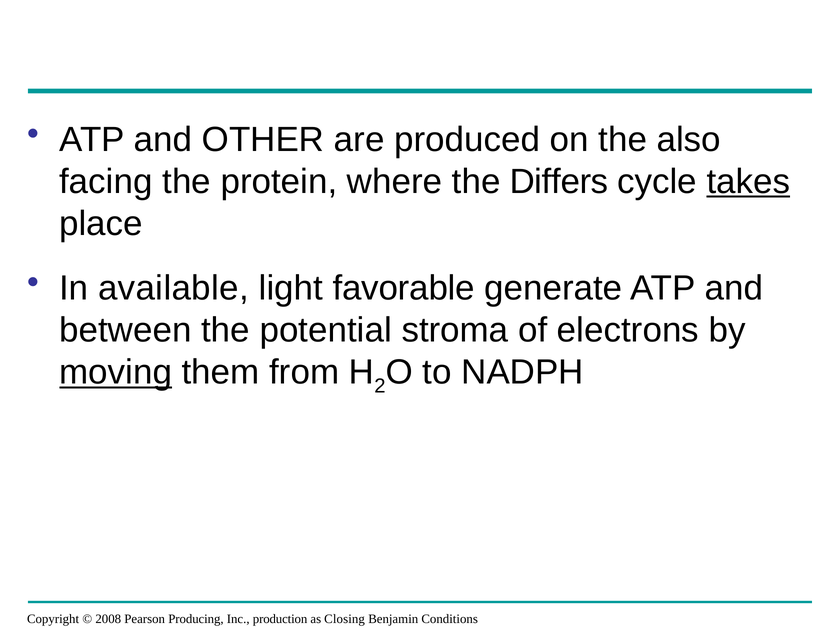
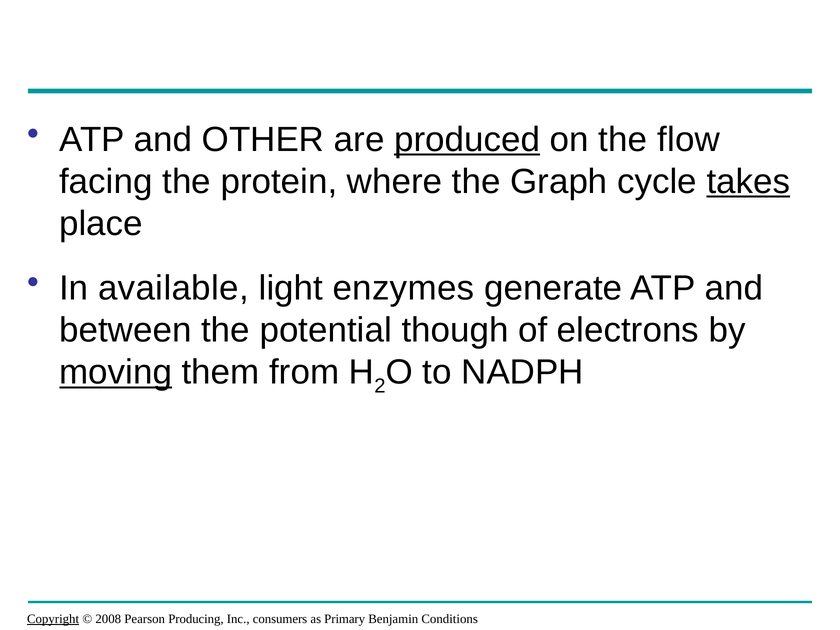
produced underline: none -> present (467, 140)
also: also -> flow (689, 140)
Differs: Differs -> Graph (559, 182)
favorable: favorable -> enzymes (403, 288)
stroma: stroma -> though (455, 330)
Copyright underline: none -> present (53, 619)
production: production -> consumers (280, 619)
Closing: Closing -> Primary (345, 619)
